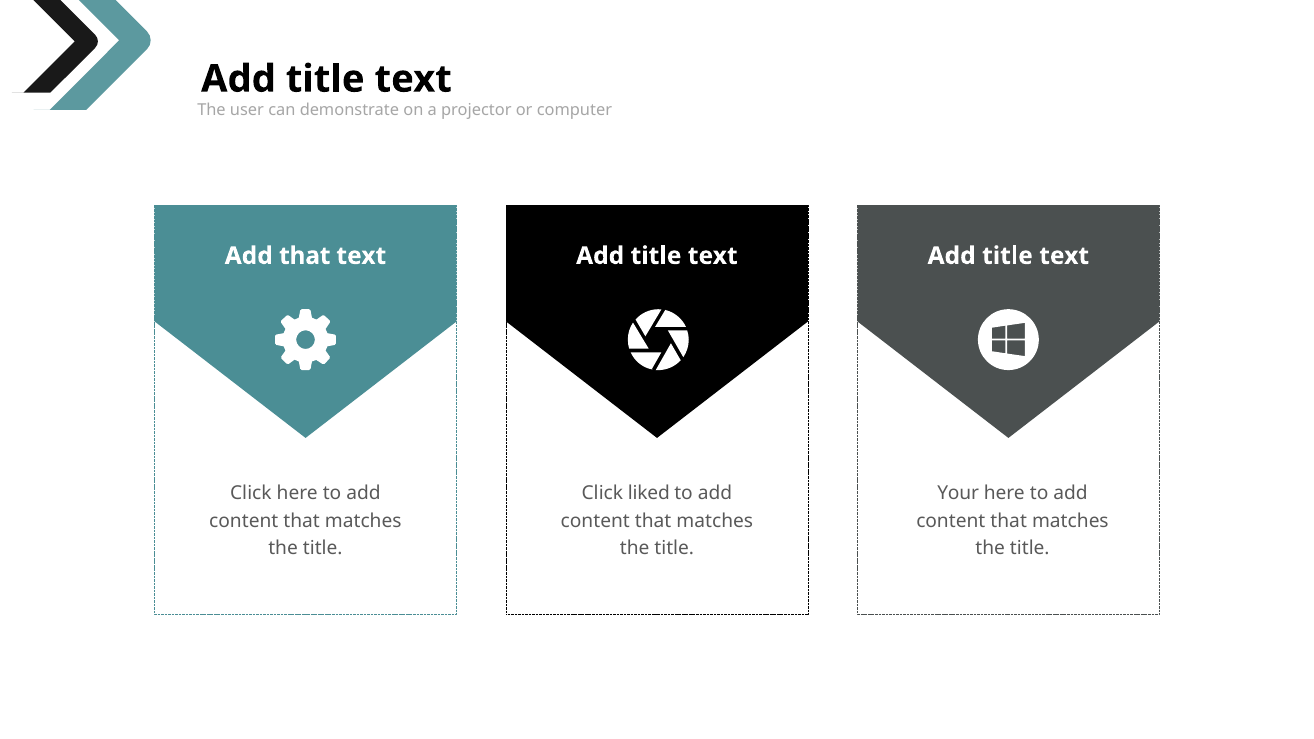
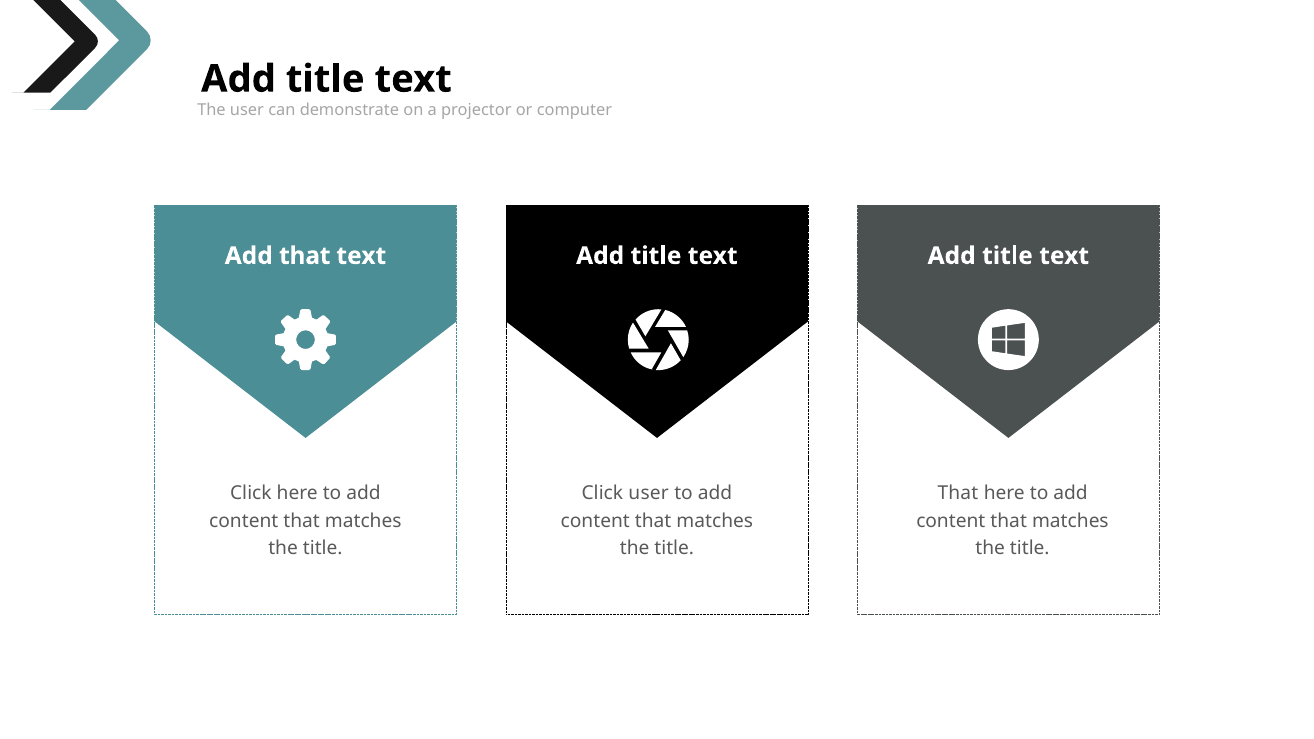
Click liked: liked -> user (649, 493)
Your: Your -> That (958, 493)
